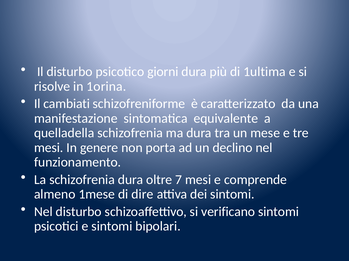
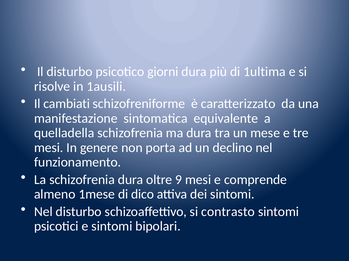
1orina: 1orina -> 1ausili (106, 87)
7: 7 -> 9 (179, 180)
dire: dire -> dico (143, 195)
verificano: verificano -> contrasto (228, 212)
